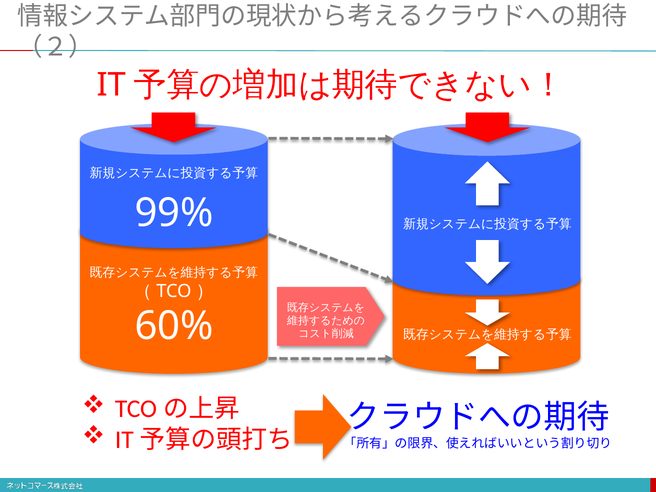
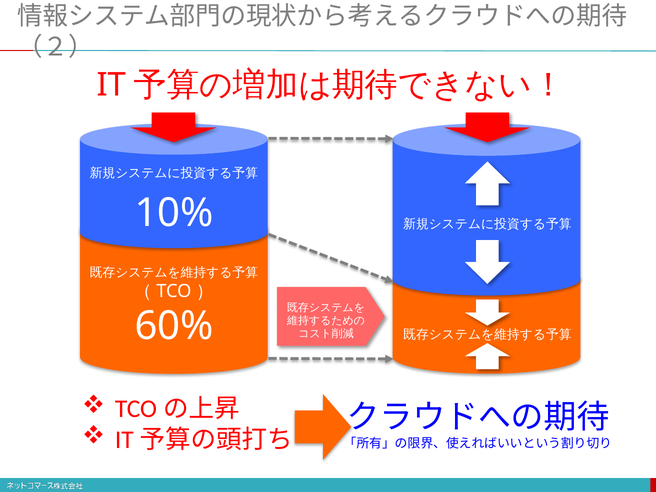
99%: 99% -> 10% (174, 213)
